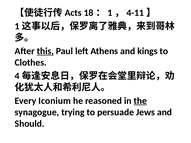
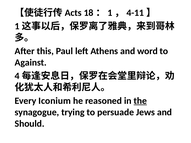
this underline: present -> none (45, 51)
kings: kings -> word (147, 51)
Clothes: Clothes -> Against (31, 63)
